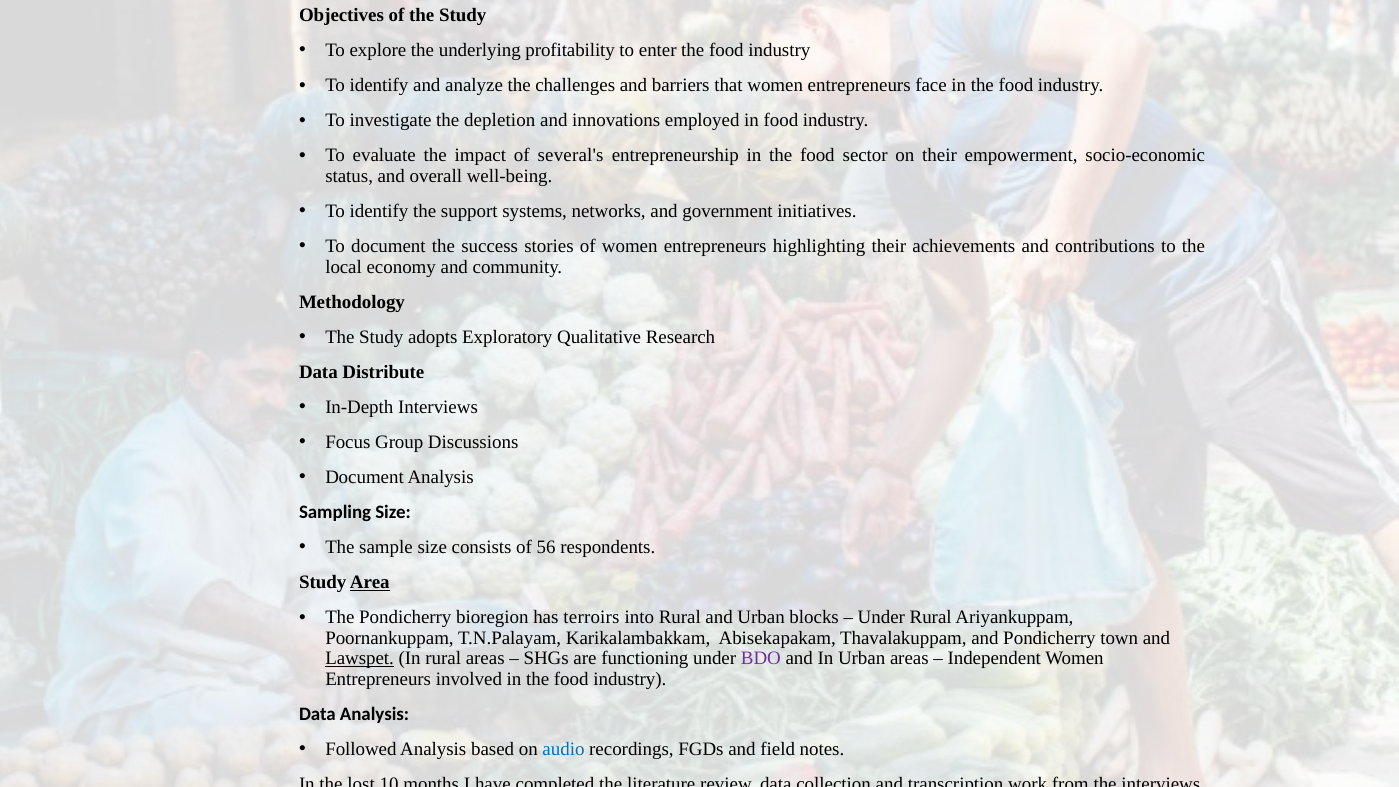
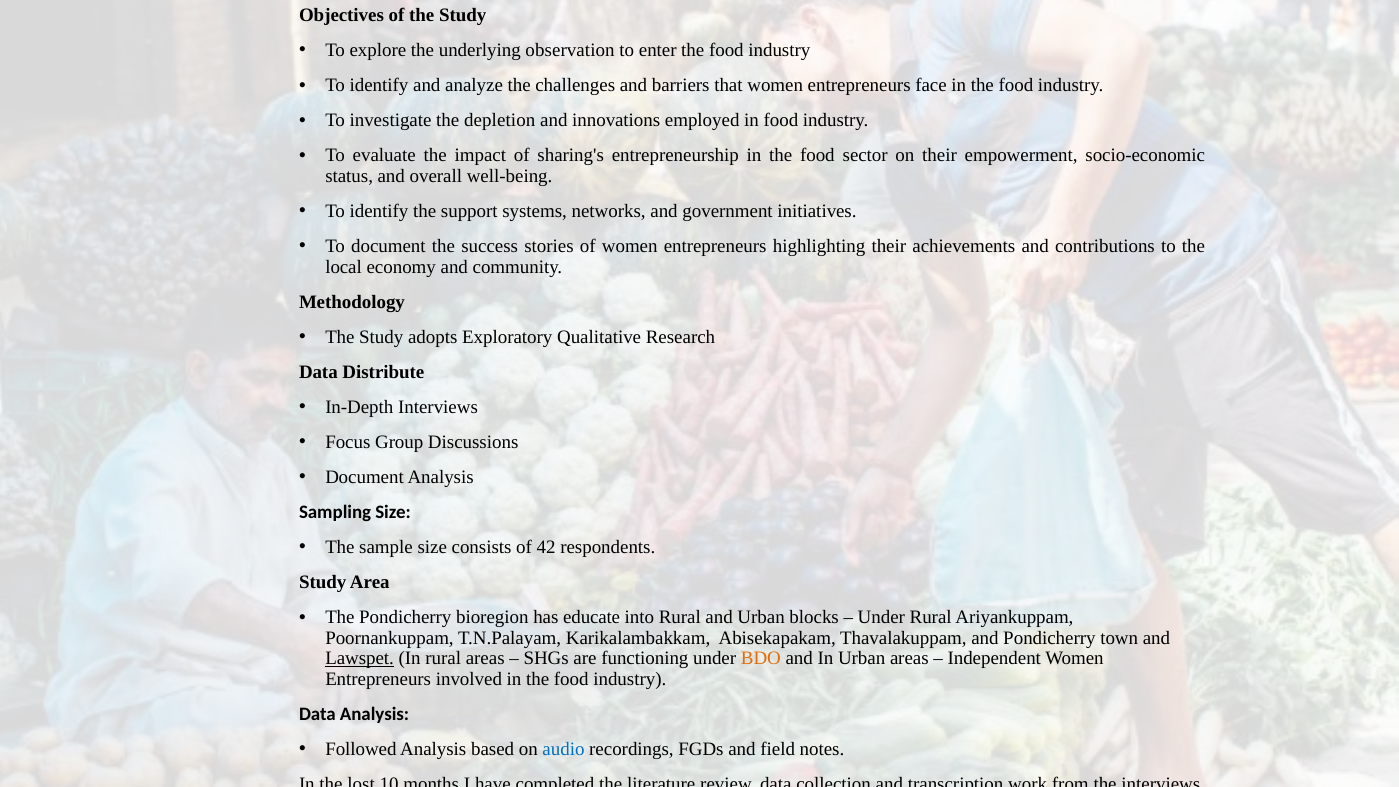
profitability: profitability -> observation (570, 50)
several's: several's -> sharing's (571, 156)
56: 56 -> 42 (546, 547)
Area underline: present -> none (370, 582)
terroirs: terroirs -> educate (592, 618)
BDO colour: purple -> orange (761, 658)
